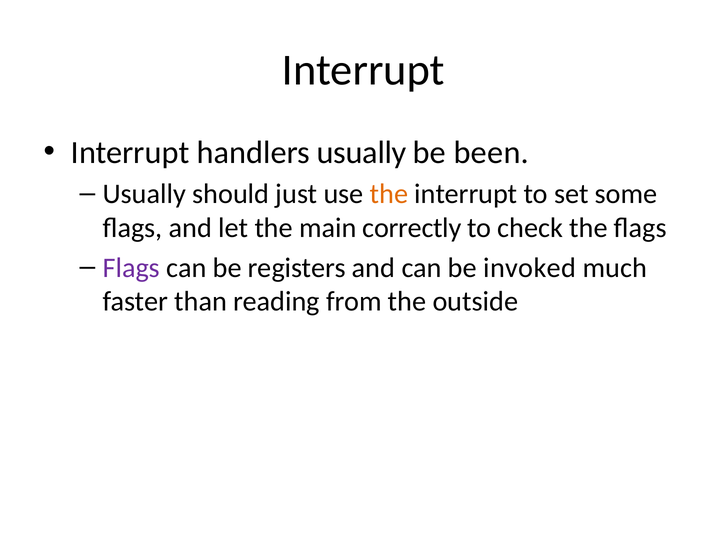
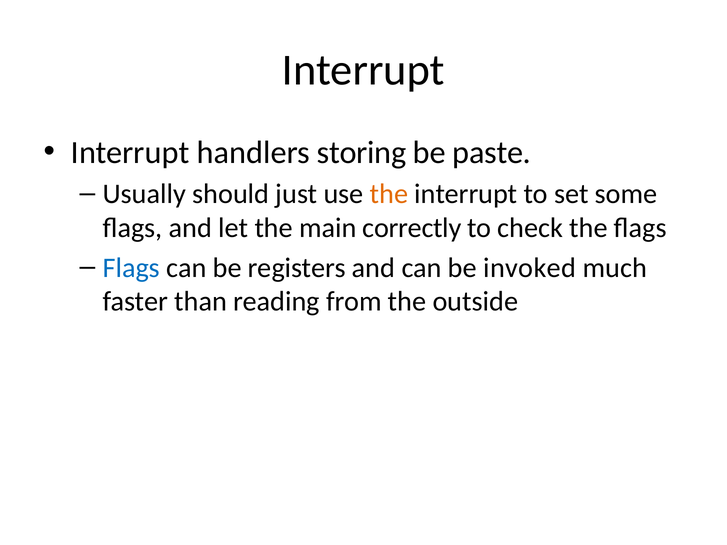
handlers usually: usually -> storing (362, 153)
been: been -> paste (492, 153)
Flags colour: purple -> blue (131, 268)
